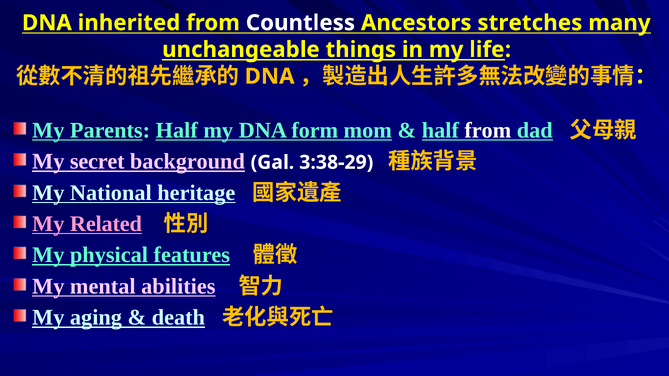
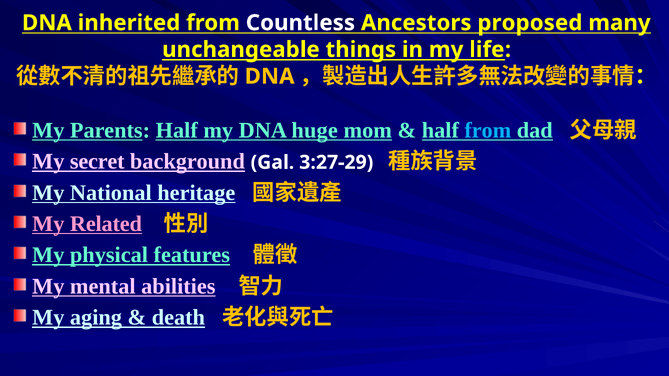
stretches: stretches -> proposed (530, 23)
form: form -> huge (315, 130)
from colour: white -> light blue (488, 130)
3:38-29: 3:38-29 -> 3:27-29 (336, 162)
